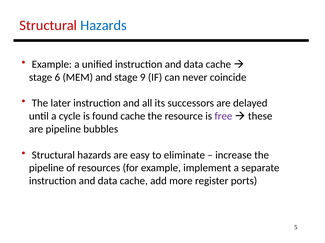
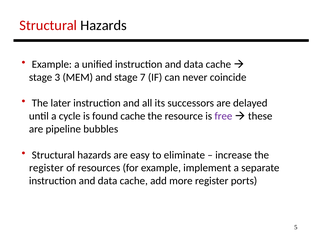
Hazards colour: blue -> black (104, 25)
6: 6 -> 3 (57, 77)
9: 9 -> 7 (143, 77)
pipeline: pipeline -> register (46, 168)
